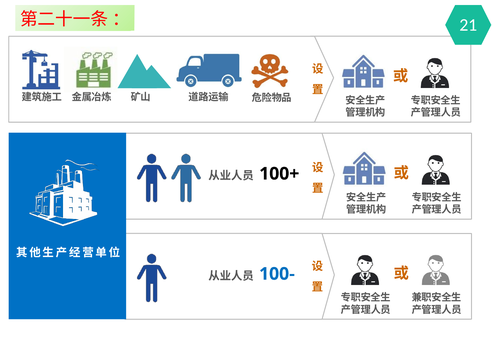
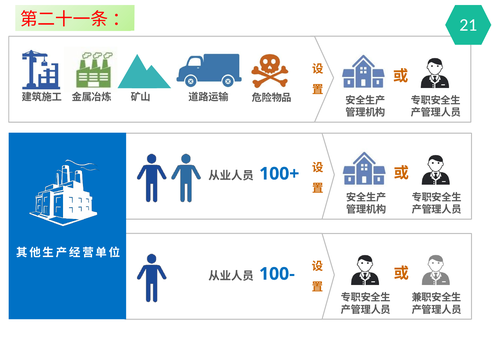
100+ colour: black -> blue (279, 174)
